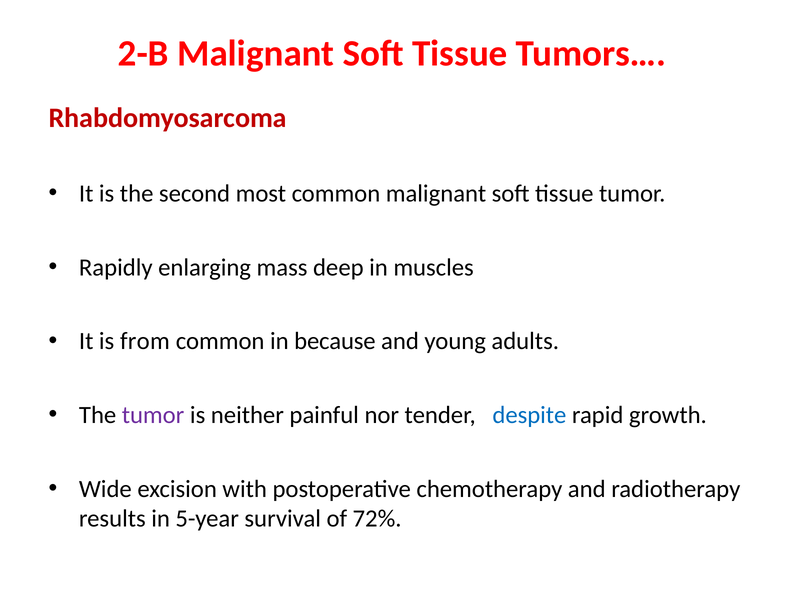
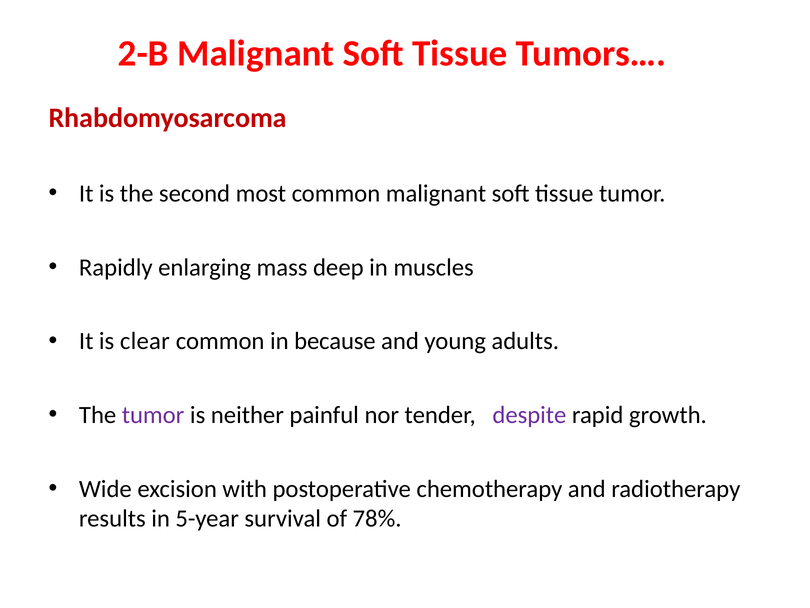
from: from -> clear (145, 341)
despite colour: blue -> purple (529, 415)
72%: 72% -> 78% (377, 518)
